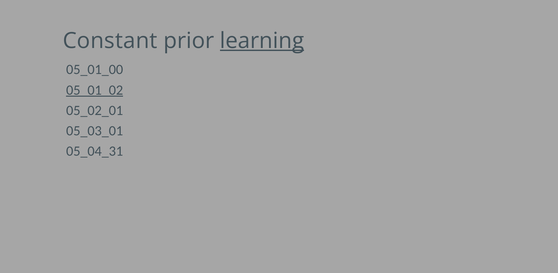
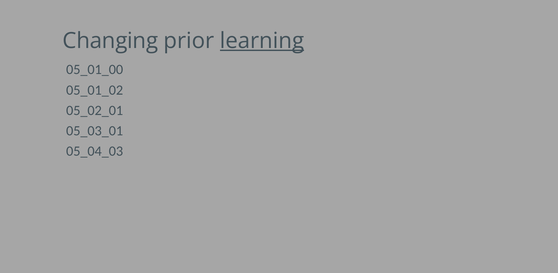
Constant: Constant -> Changing (110, 41)
05_01_02 underline: present -> none (95, 90)
05_04_31: 05_04_31 -> 05_04_03 (95, 151)
